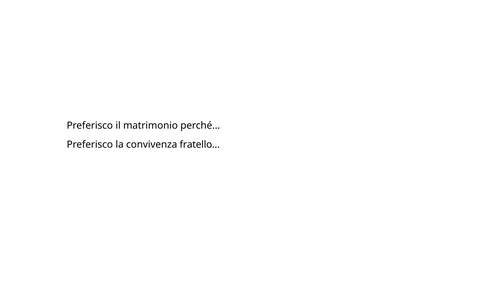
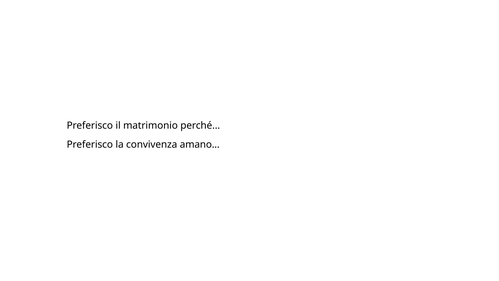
fratello: fratello -> amano (200, 144)
